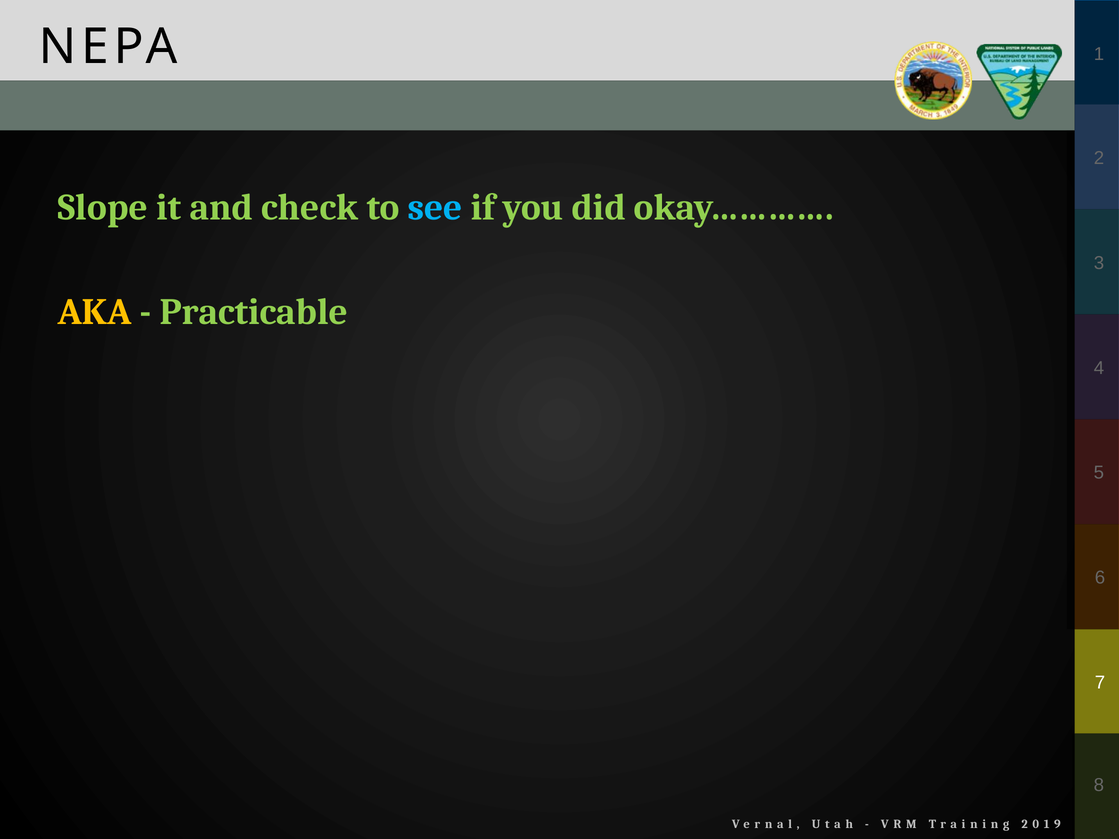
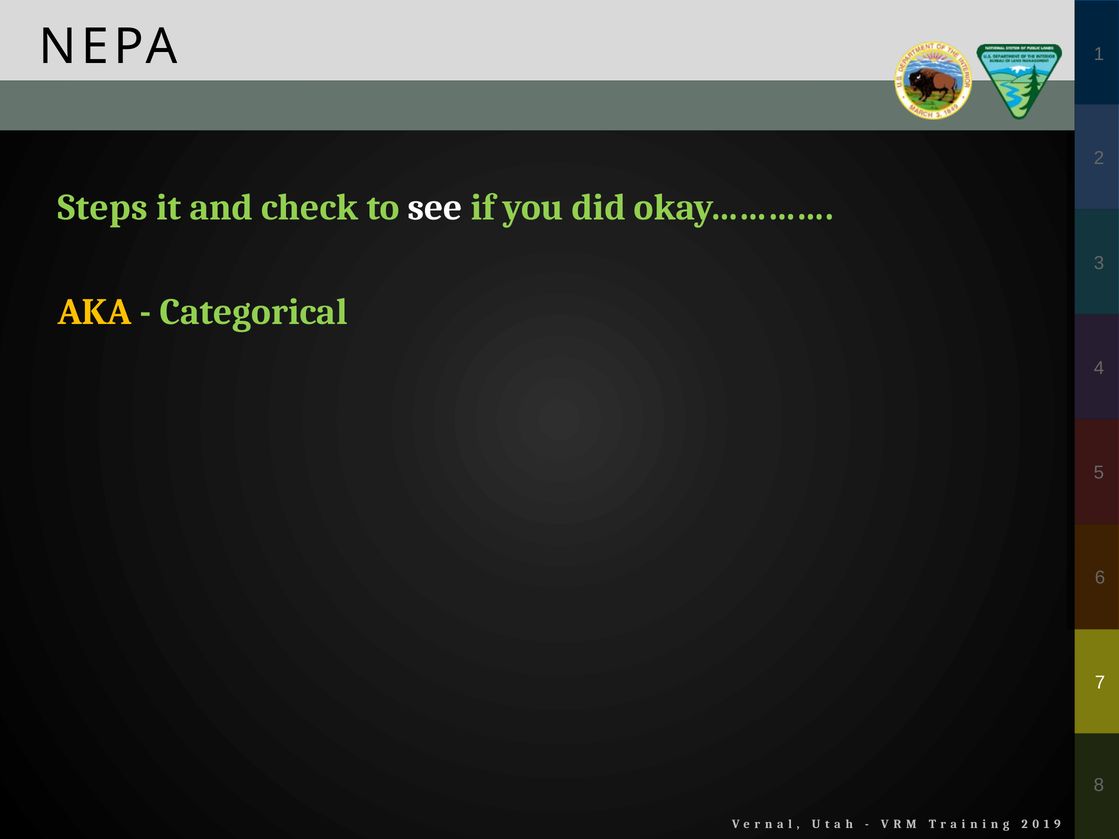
Slope: Slope -> Steps (103, 208)
see colour: light blue -> white (435, 208)
Practicable: Practicable -> Categorical (254, 312)
